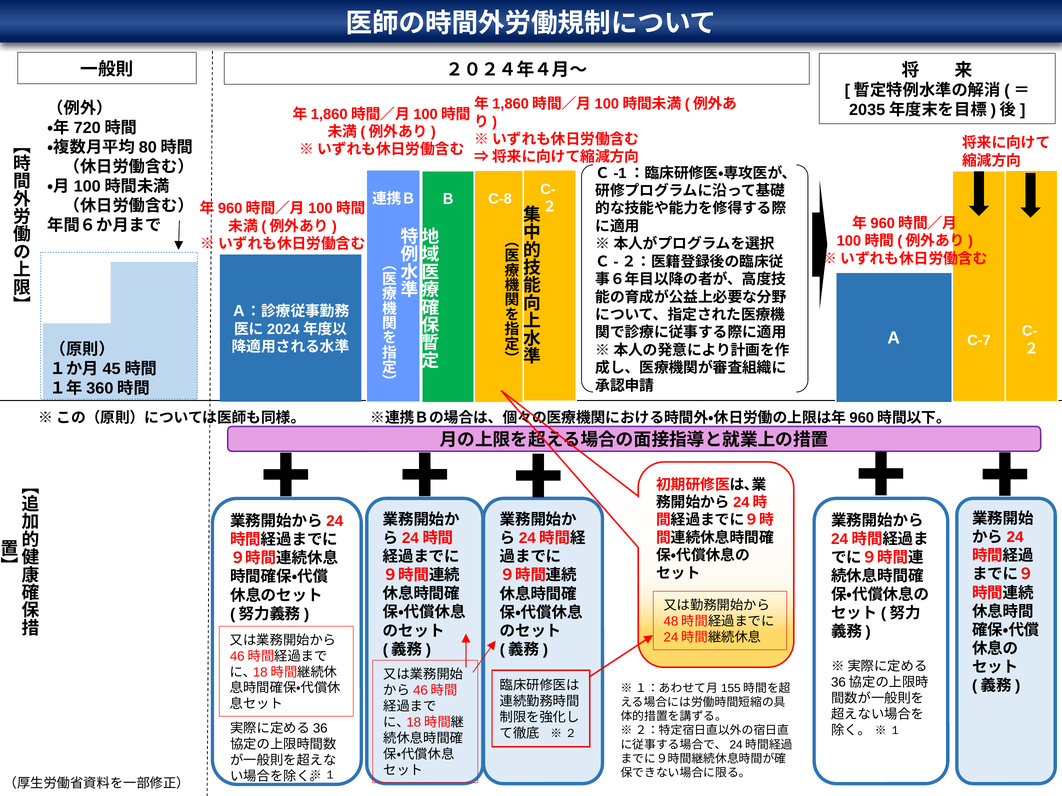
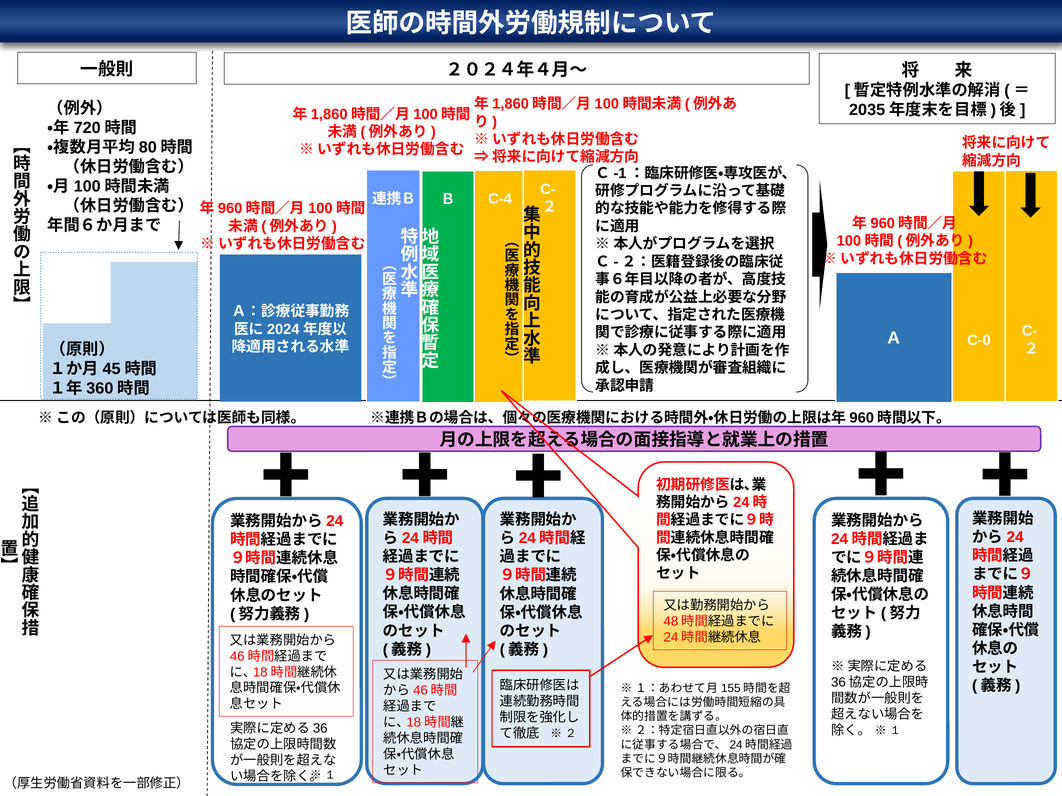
C-8: C-8 -> C-4 (500, 199)
C-7: C-7 -> C-0 (979, 341)
